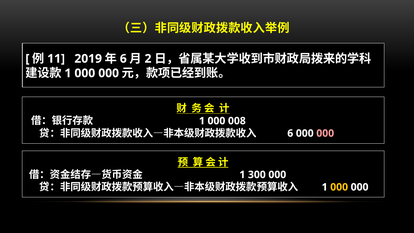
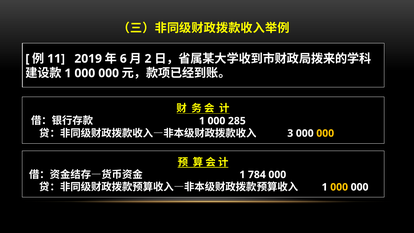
008: 008 -> 285 (237, 121)
6: 6 -> 3 (290, 133)
000 colour: pink -> yellow (325, 133)
300: 300 -> 784 (257, 175)
